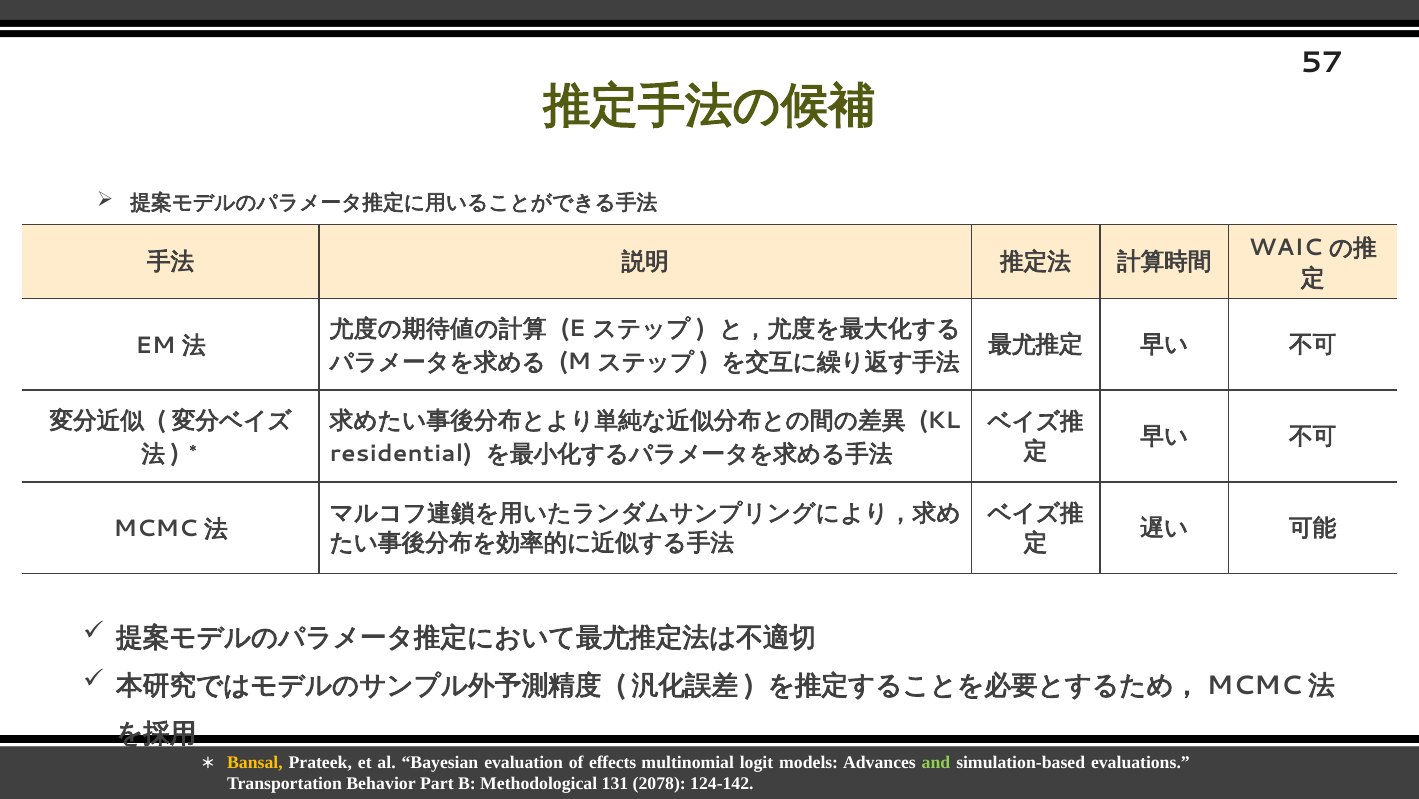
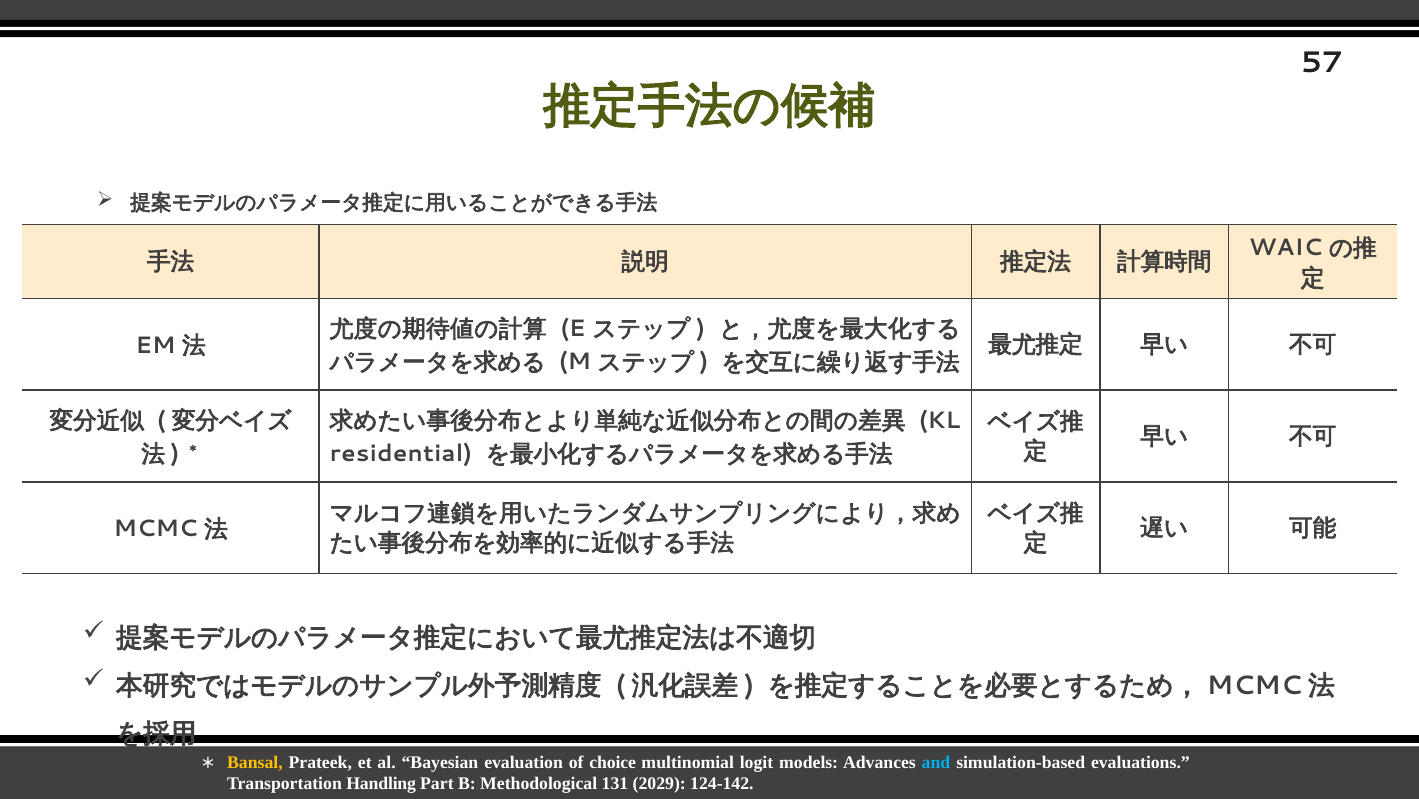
effects: effects -> choice (613, 762)
and colour: light green -> light blue (936, 762)
Behavior: Behavior -> Handling (381, 783)
2078: 2078 -> 2029 (659, 783)
